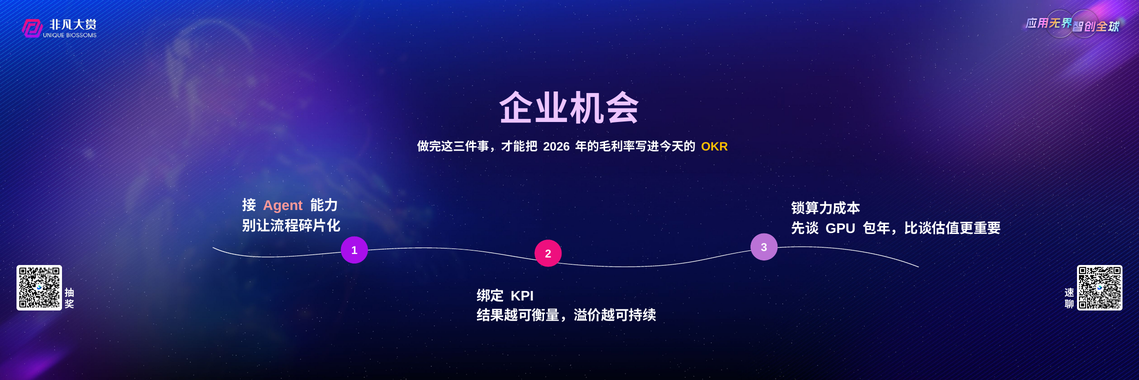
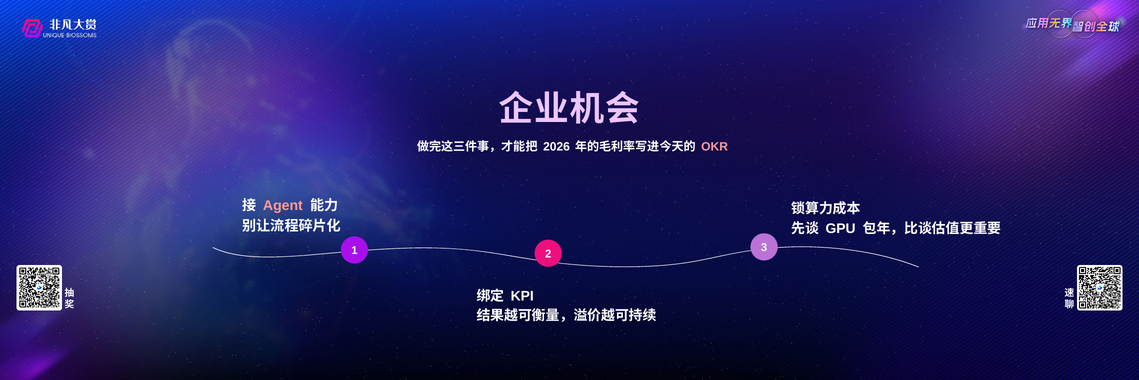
OKR colour: yellow -> pink (715, 147)
